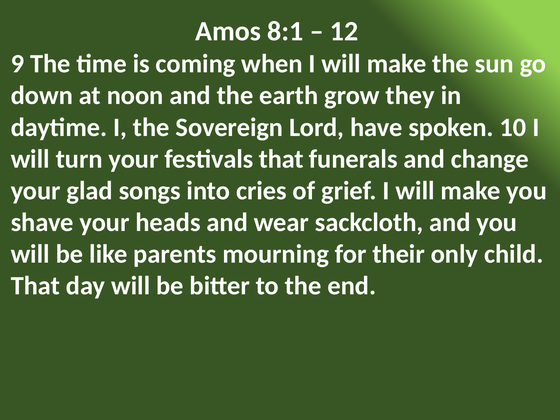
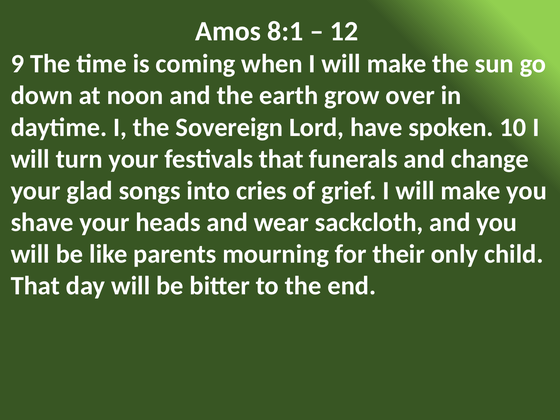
they: they -> over (410, 96)
